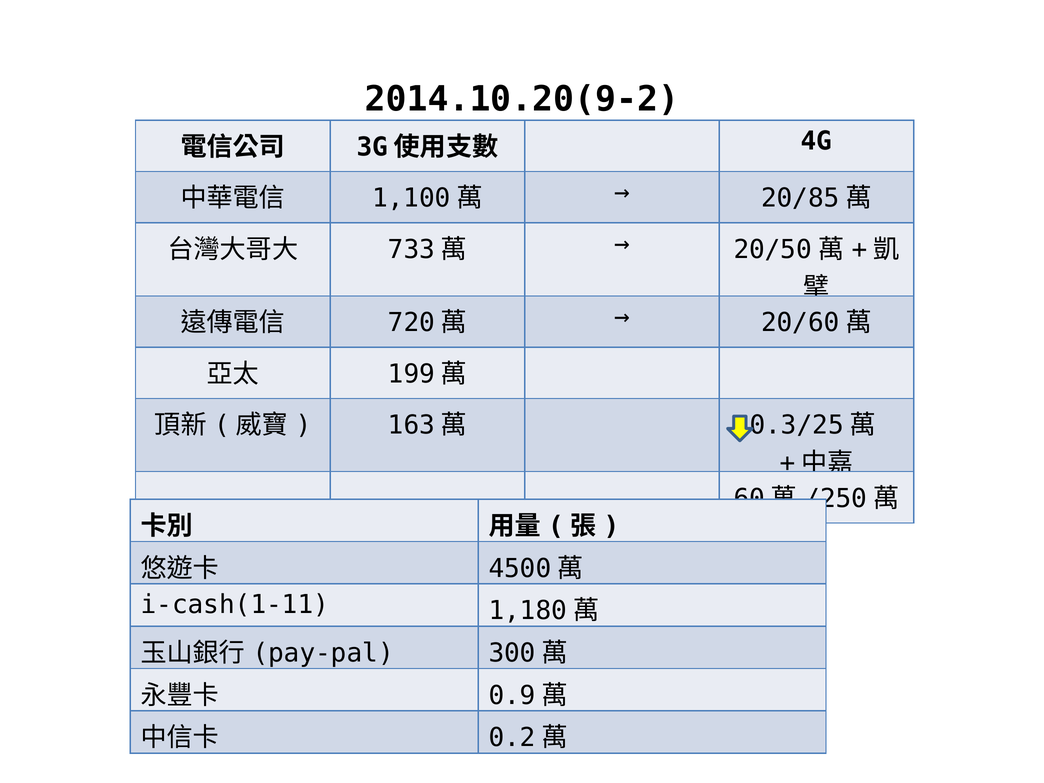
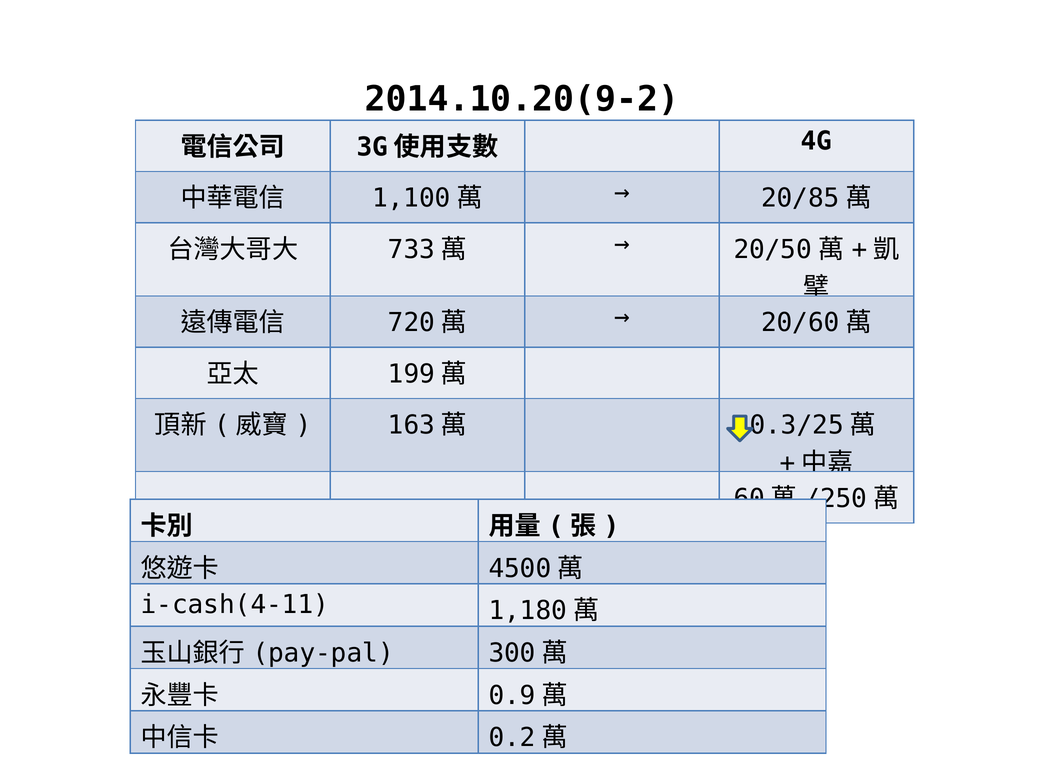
i-cash(1-11: i-cash(1-11 -> i-cash(4-11 (235, 605)
